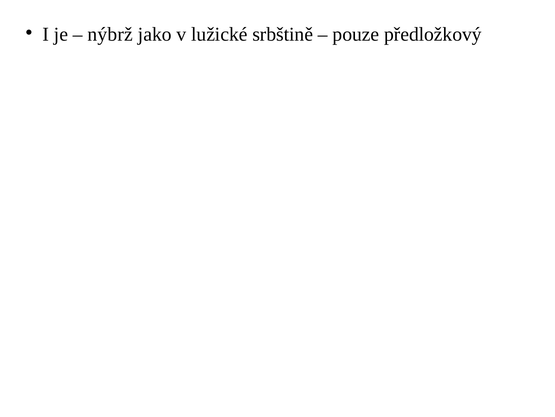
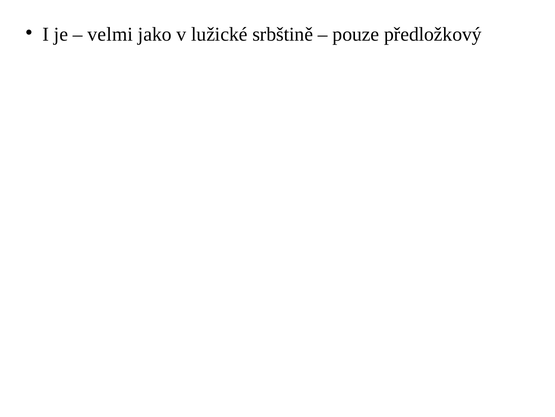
nýbrž: nýbrž -> velmi (110, 34)
